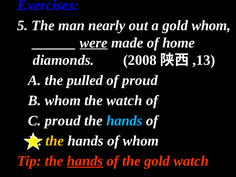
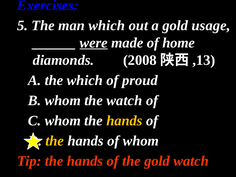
man nearly: nearly -> which (107, 25)
gold whom: whom -> usage (211, 25)
the pulled: pulled -> which (85, 80)
C proud: proud -> whom (63, 121)
hands colour: light blue -> yellow (124, 121)
hands underline: present -> none (85, 161)
